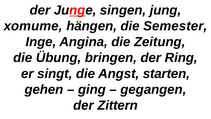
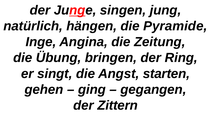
хотите: хотите -> natürlich (33, 26)
Semester: Semester -> Pyramide (175, 26)
